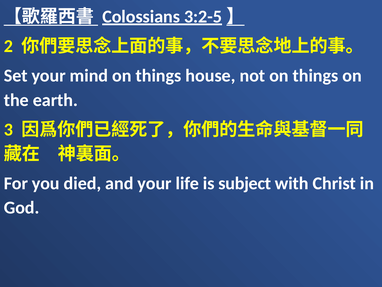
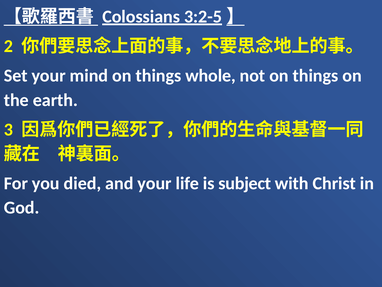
house: house -> whole (210, 76)
